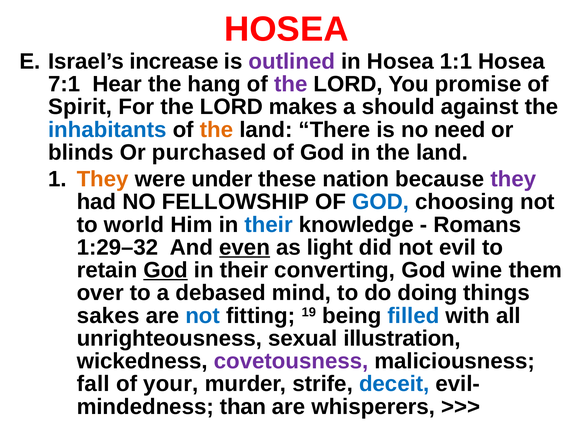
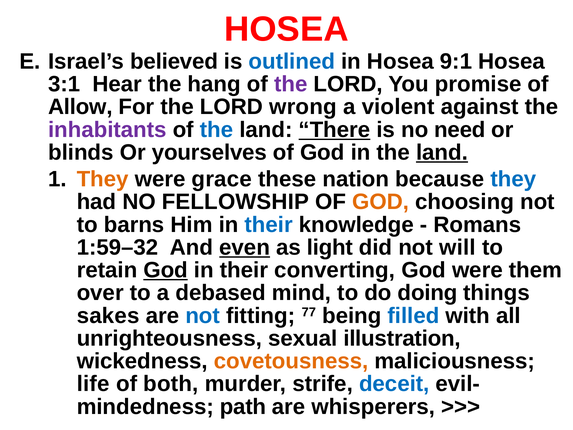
increase: increase -> believed (174, 61)
outlined colour: purple -> blue (292, 61)
1:1: 1:1 -> 9:1 (456, 61)
7:1: 7:1 -> 3:1 (64, 84)
Spirit: Spirit -> Allow (80, 107)
makes: makes -> wrong (303, 107)
should: should -> violent (398, 107)
inhabitants colour: blue -> purple (107, 130)
the colour: orange -> blue (217, 130)
There underline: none -> present (334, 130)
purchased: purchased -> yourselves (209, 152)
land underline: none -> present (442, 152)
under: under -> grace (222, 179)
they colour: purple -> blue (513, 179)
GOD colour: blue -> orange (381, 202)
world: world -> barns (134, 225)
1:29–32: 1:29–32 -> 1:59–32 (118, 247)
evil: evil -> will (457, 247)
God wine: wine -> were (477, 270)
19: 19 -> 77 (309, 312)
covetousness colour: purple -> orange (291, 361)
fall: fall -> life (93, 384)
your: your -> both (171, 384)
than: than -> path (243, 406)
